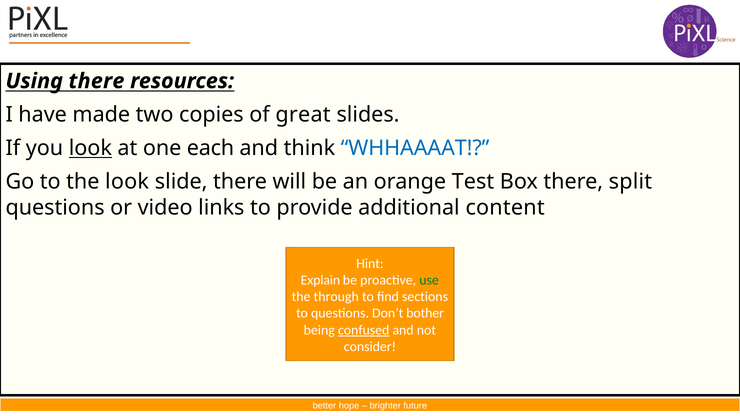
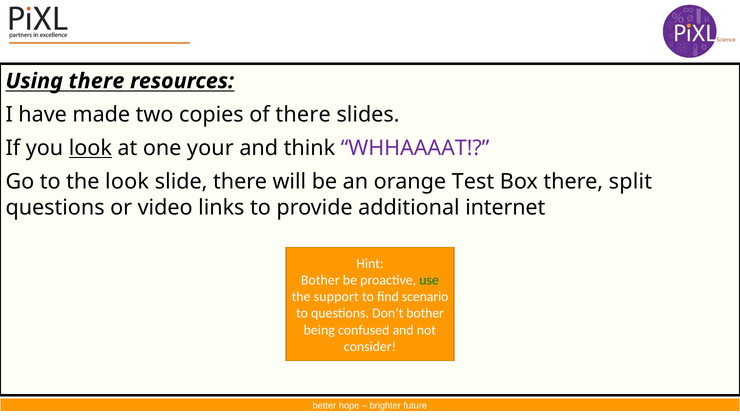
of great: great -> there (303, 115)
each: each -> your (210, 148)
WHHAAAAT colour: blue -> purple (415, 148)
content: content -> internet (505, 208)
Explain: Explain -> Bother (320, 280)
through: through -> support (336, 297)
sections: sections -> scenario (425, 297)
confused underline: present -> none (364, 330)
